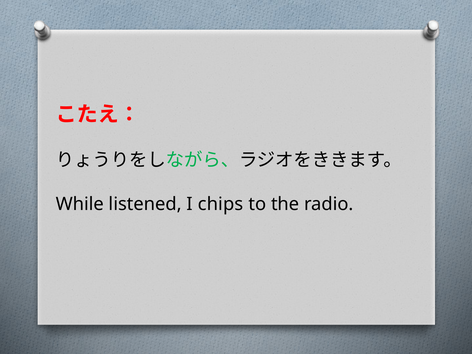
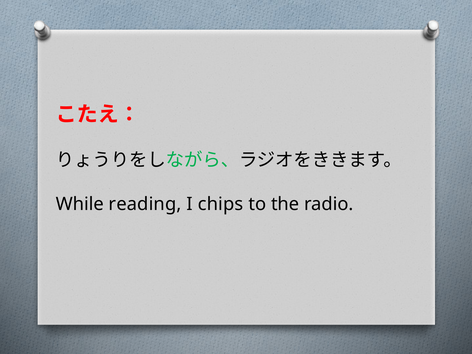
listened: listened -> reading (145, 204)
